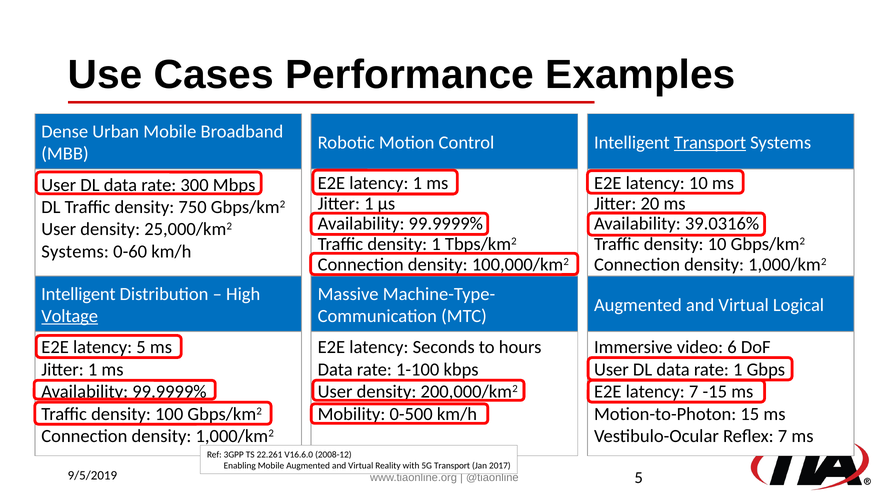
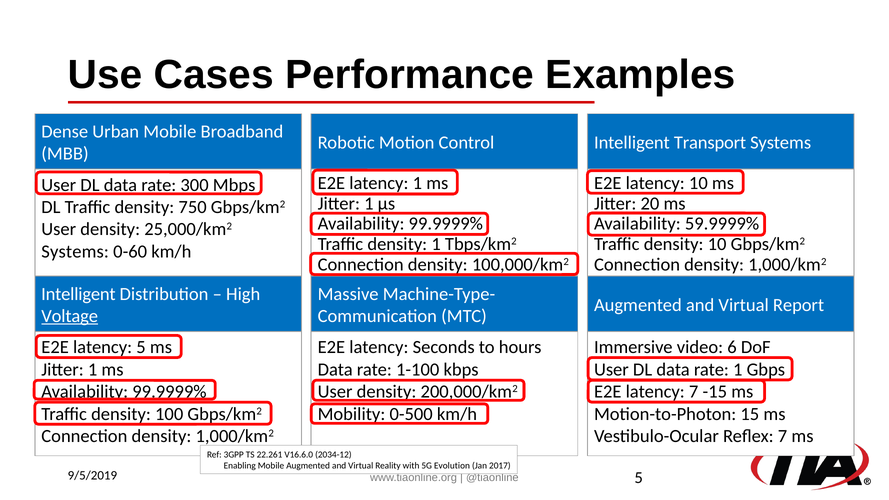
Transport underline: present -> none (710, 143)
39.0316%: 39.0316% -> 59.9999% (722, 224)
Logical: Logical -> Report (799, 305)
2008-12: 2008-12 -> 2034-12 (333, 455)
5G Transport: Transport -> Evolution (452, 466)
